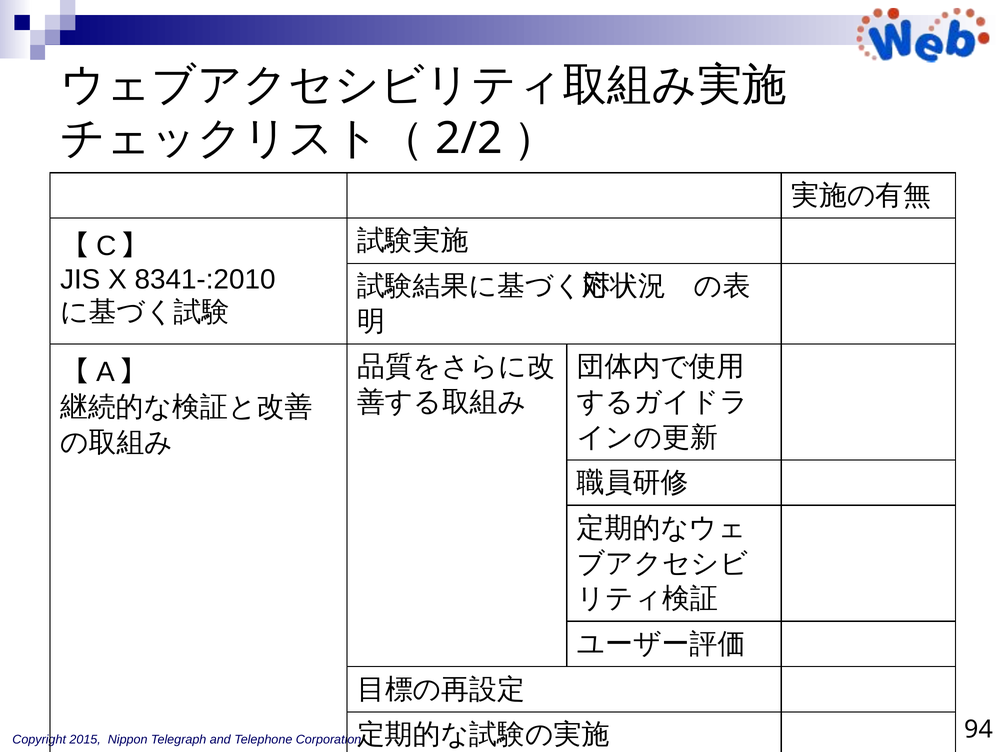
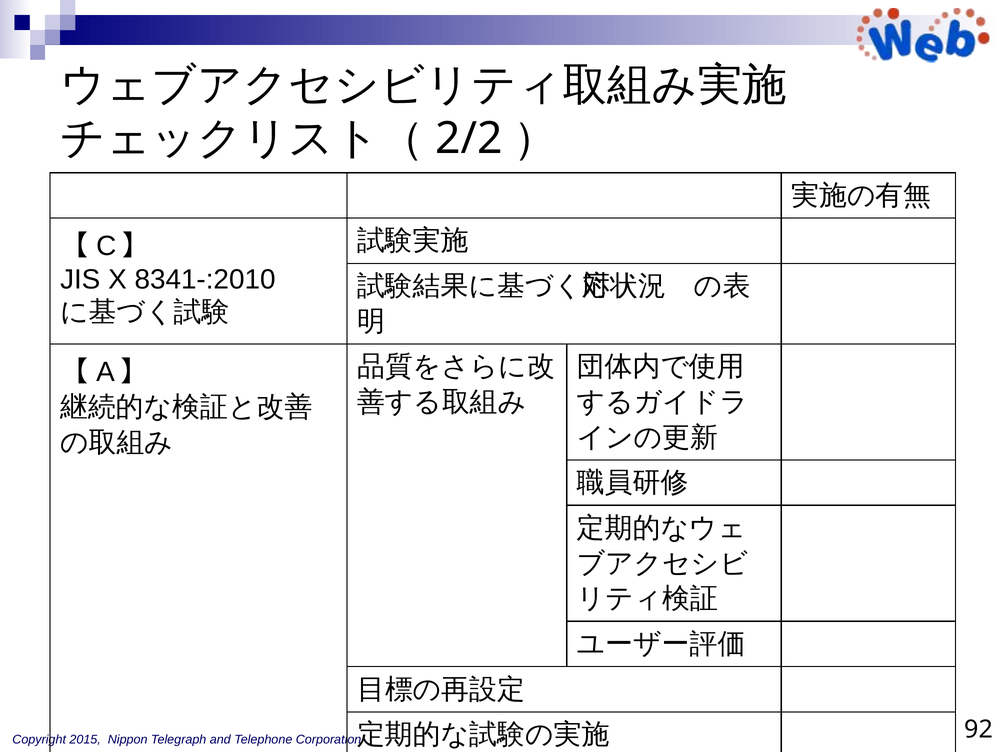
94: 94 -> 92 (979, 730)
